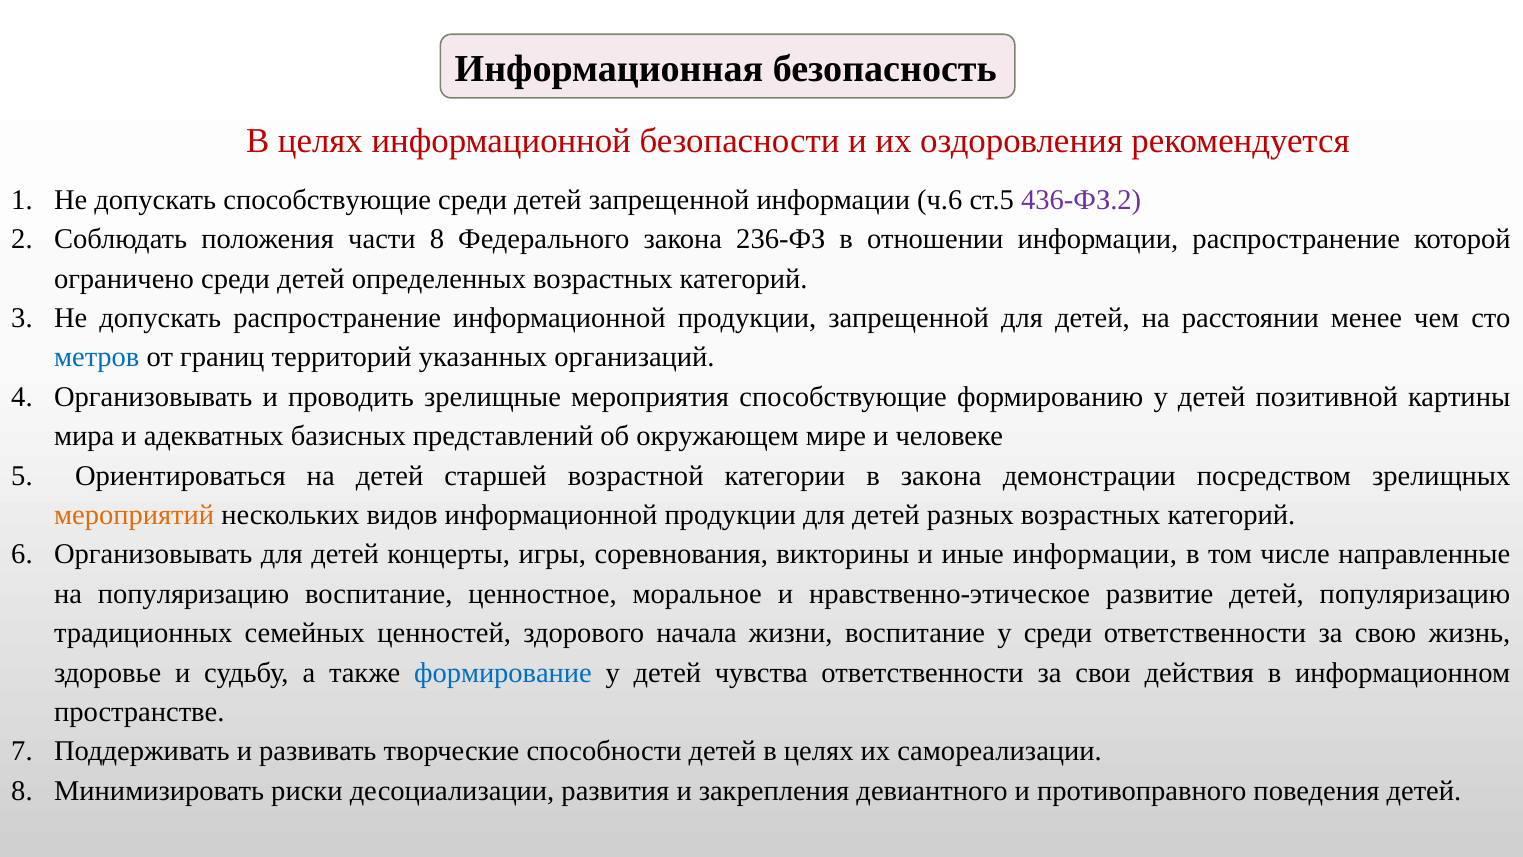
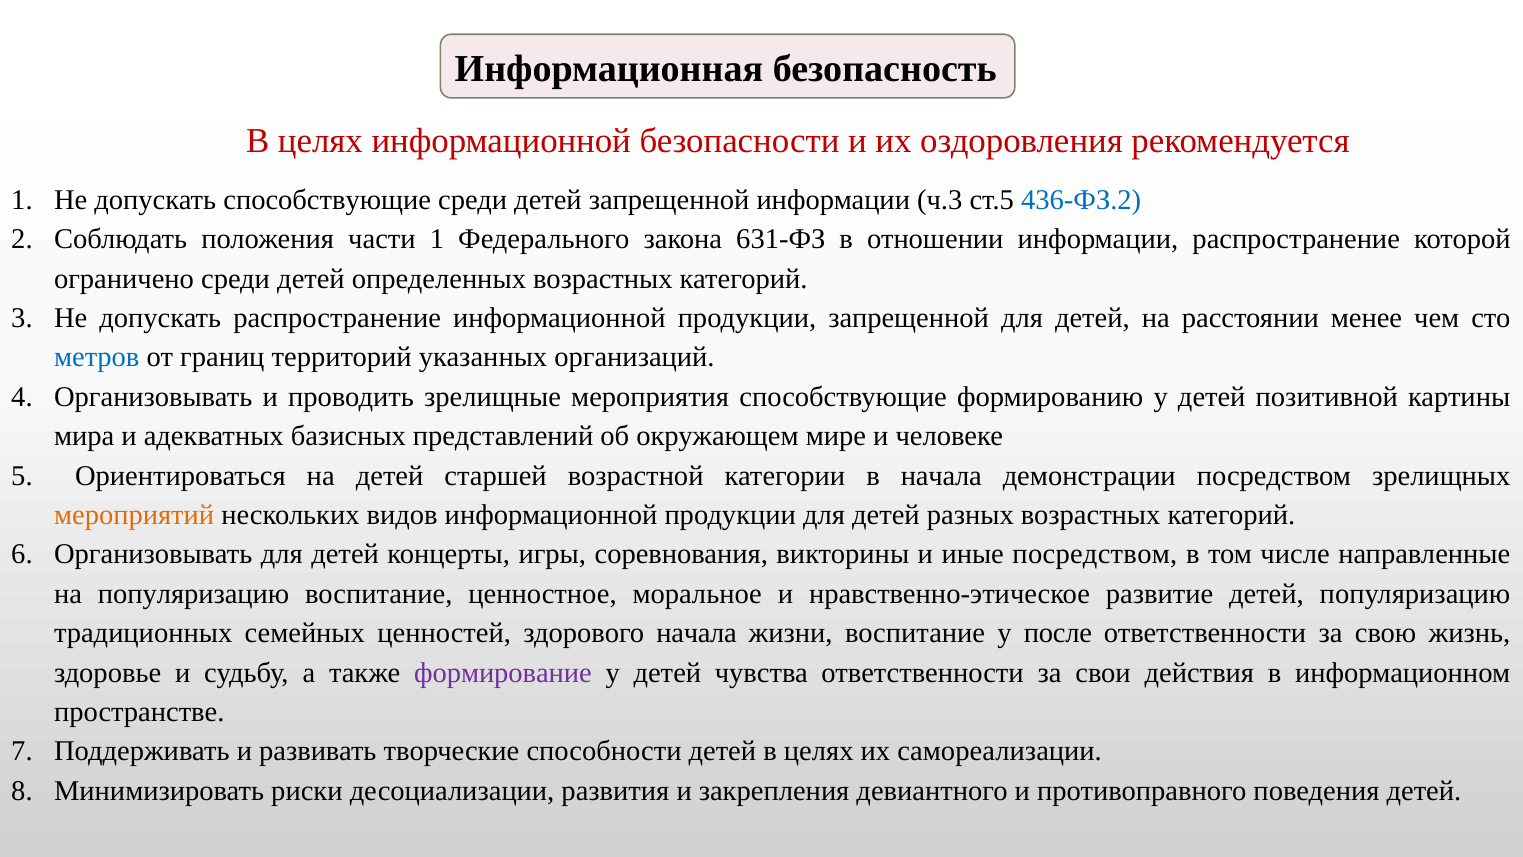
ч.6: ч.6 -> ч.3 (940, 200)
436-ФЗ.2 colour: purple -> blue (1081, 200)
части 8: 8 -> 1 (437, 239)
236-ФЗ: 236-ФЗ -> 631-ФЗ (781, 239)
в закона: закона -> начала (941, 476)
иные информации: информации -> посредством (1095, 554)
у среди: среди -> после (1058, 633)
формирование colour: blue -> purple (503, 673)
